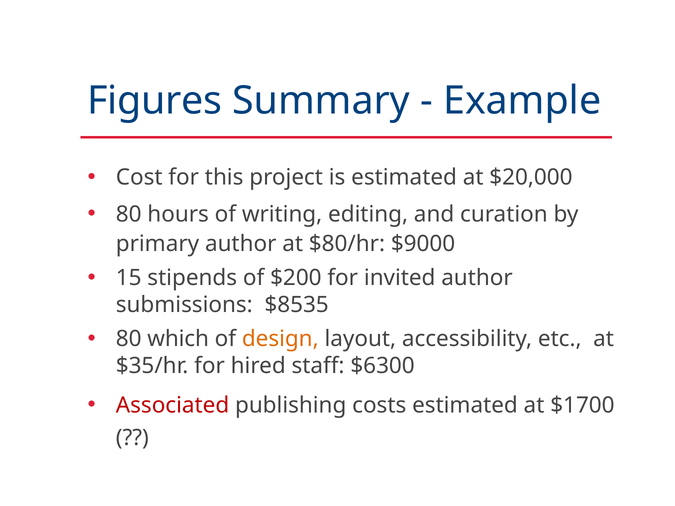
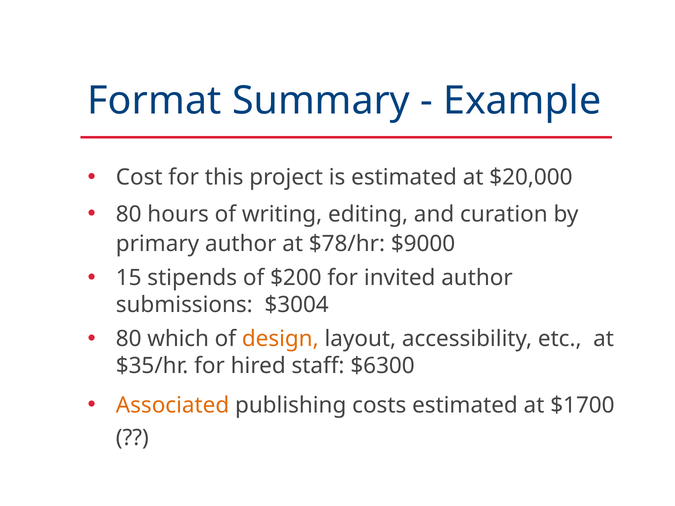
Figures: Figures -> Format (154, 101)
$80/hr: $80/hr -> $78/hr (347, 244)
$8535: $8535 -> $3004 (297, 305)
Associated colour: red -> orange (173, 406)
